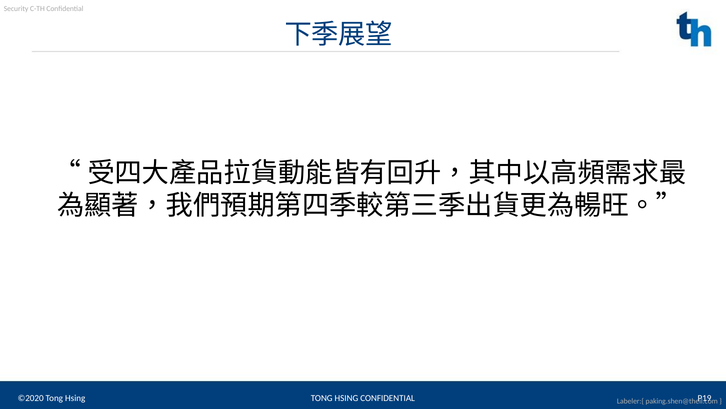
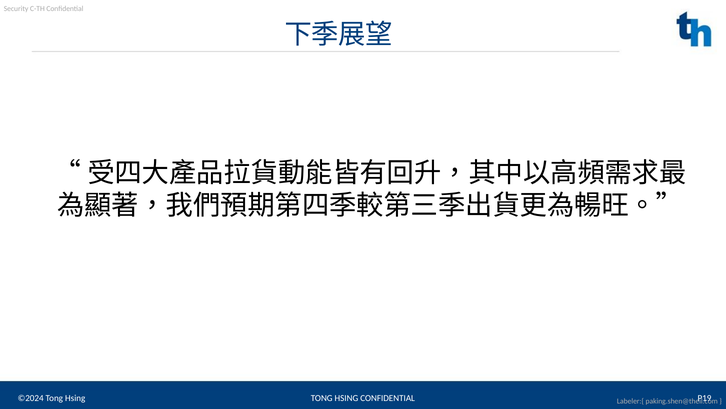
©2020: ©2020 -> ©2024 (31, 398)
